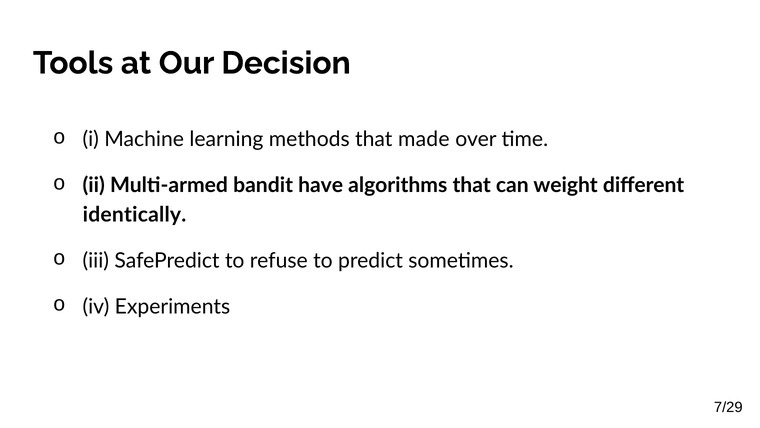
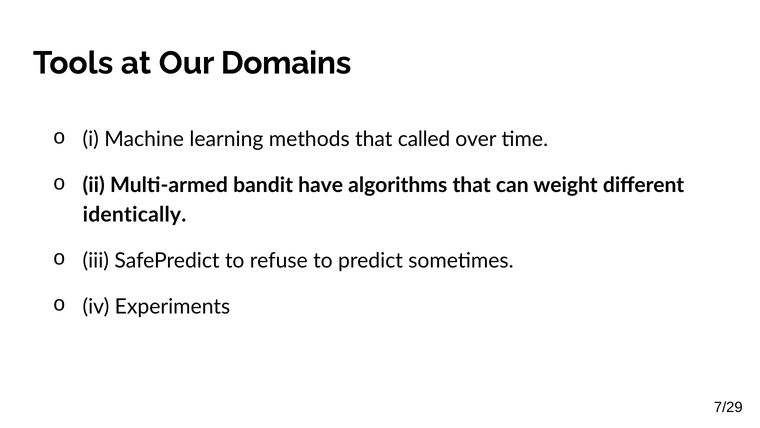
Decision: Decision -> Domains (286, 63)
made: made -> called (424, 139)
